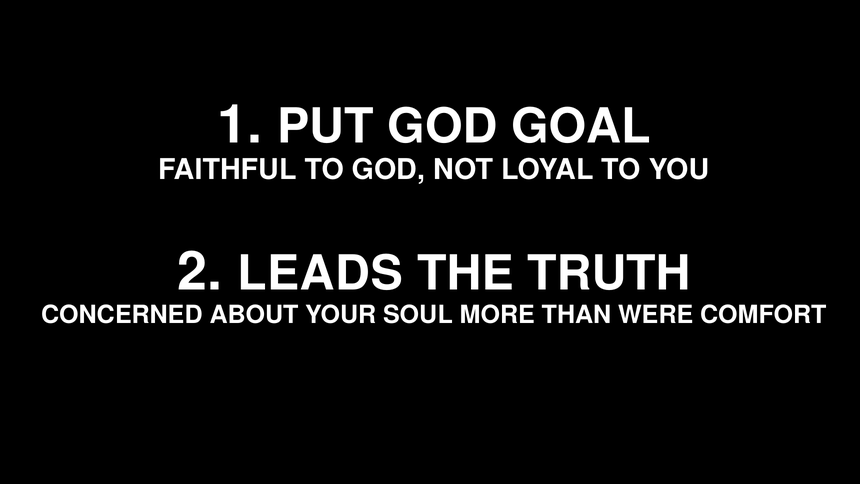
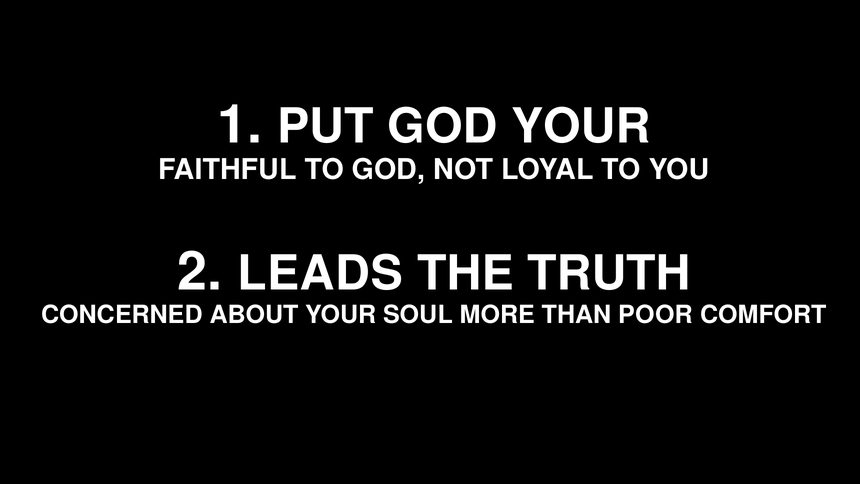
GOD GOAL: GOAL -> YOUR (581, 127)
WERE: WERE -> POOR (656, 315)
